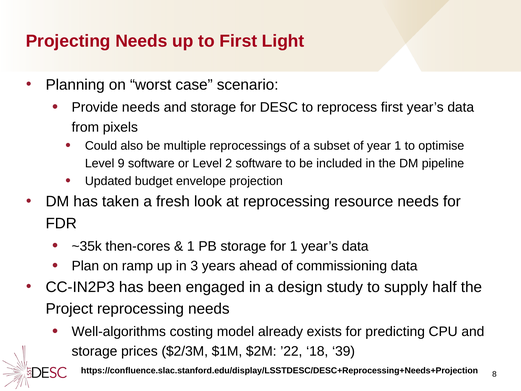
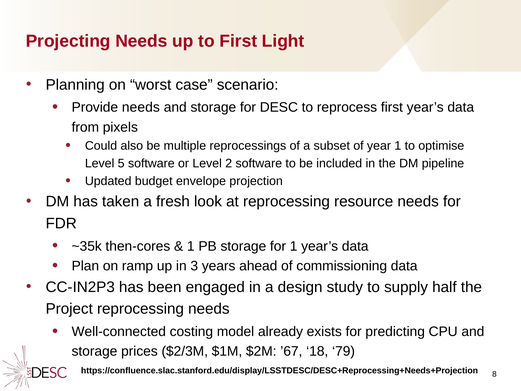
9: 9 -> 5 (121, 163)
Well-algorithms: Well-algorithms -> Well-connected (119, 331)
’22: ’22 -> ’67 (291, 351)
39: 39 -> 79 (344, 351)
